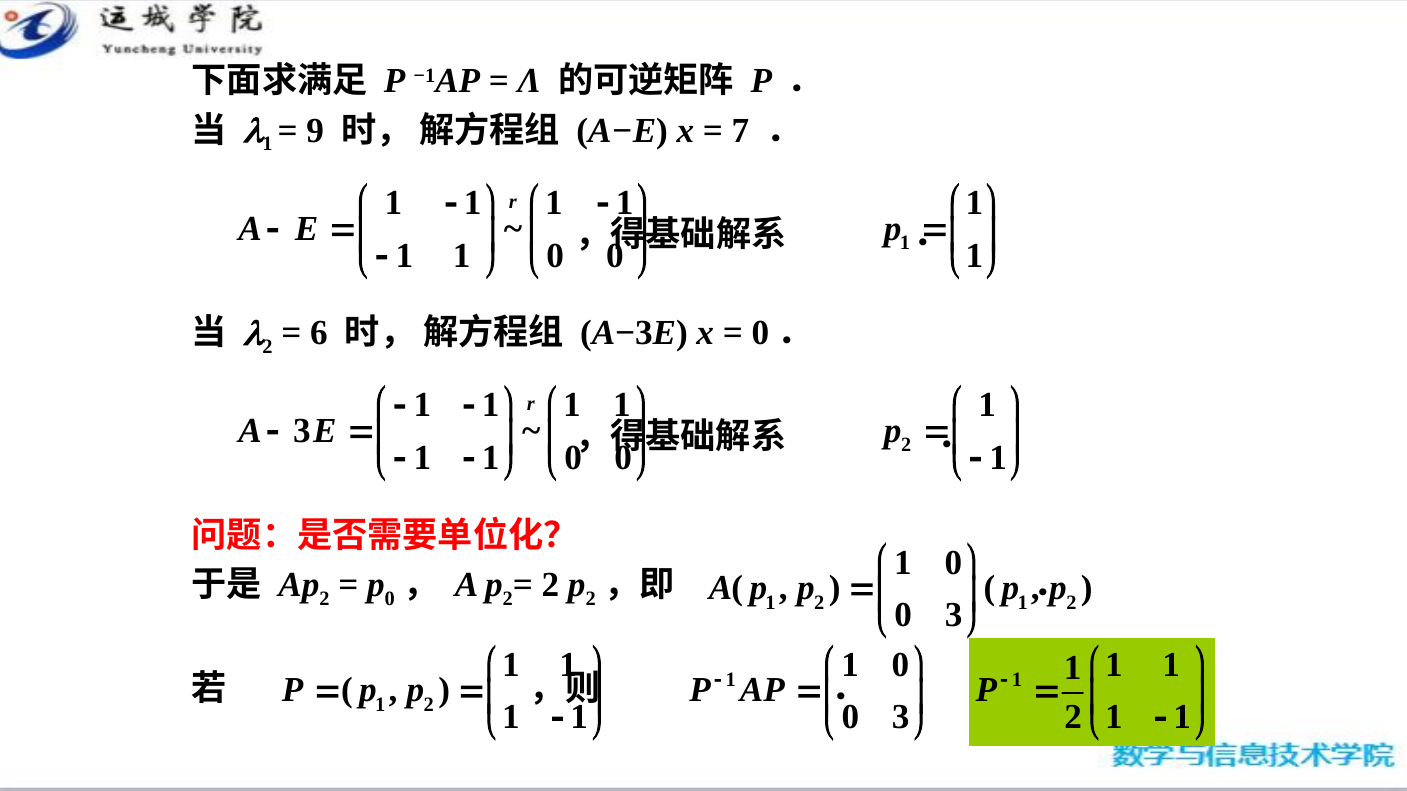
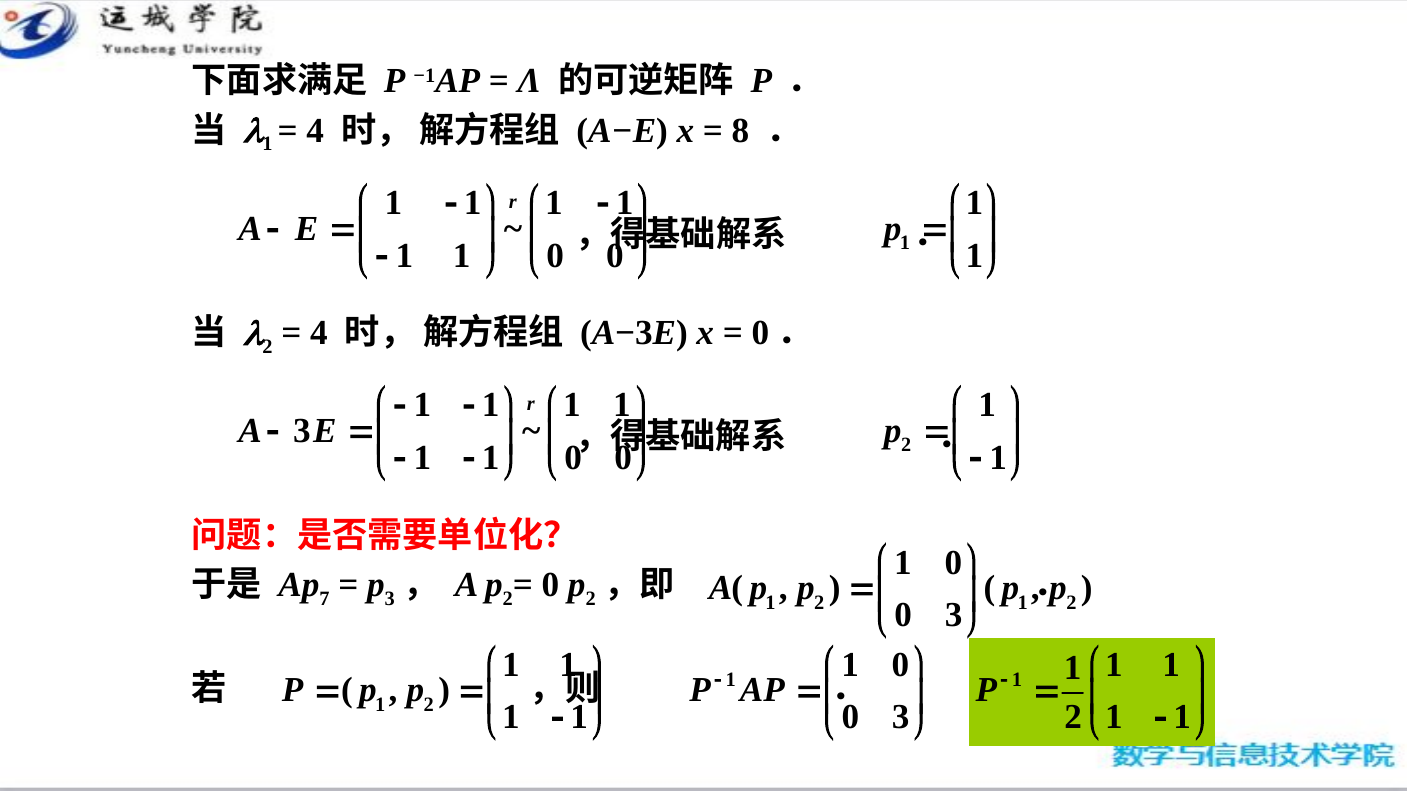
9: 9 -> 4 (315, 131)
7: 7 -> 8 (740, 131)
6: 6 -> 4 (319, 333)
2: 2 -> 7 (324, 599)
p 0: 0 -> 3 (390, 599)
2: 2 -> 0 (550, 585)
